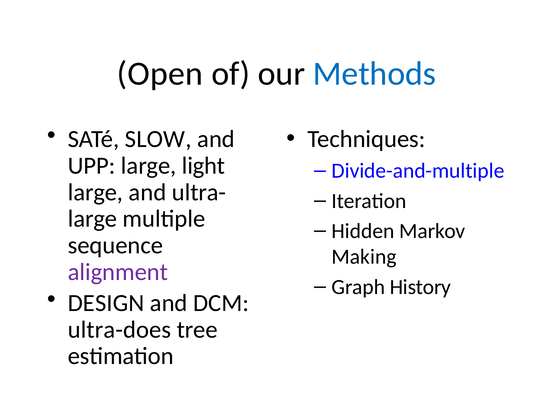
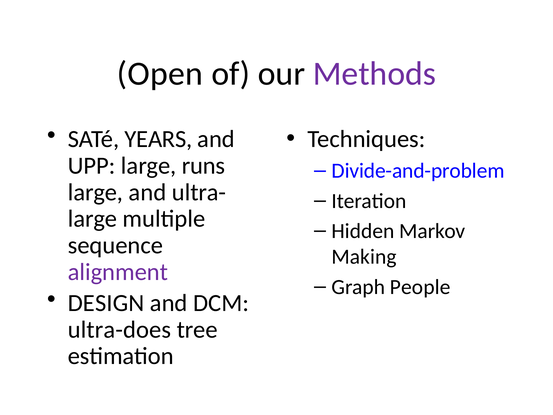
Methods colour: blue -> purple (374, 74)
SLOW: SLOW -> YEARS (158, 139)
light: light -> runs (204, 166)
Divide-and-multiple: Divide-and-multiple -> Divide-and-problem (418, 171)
History: History -> People (420, 287)
